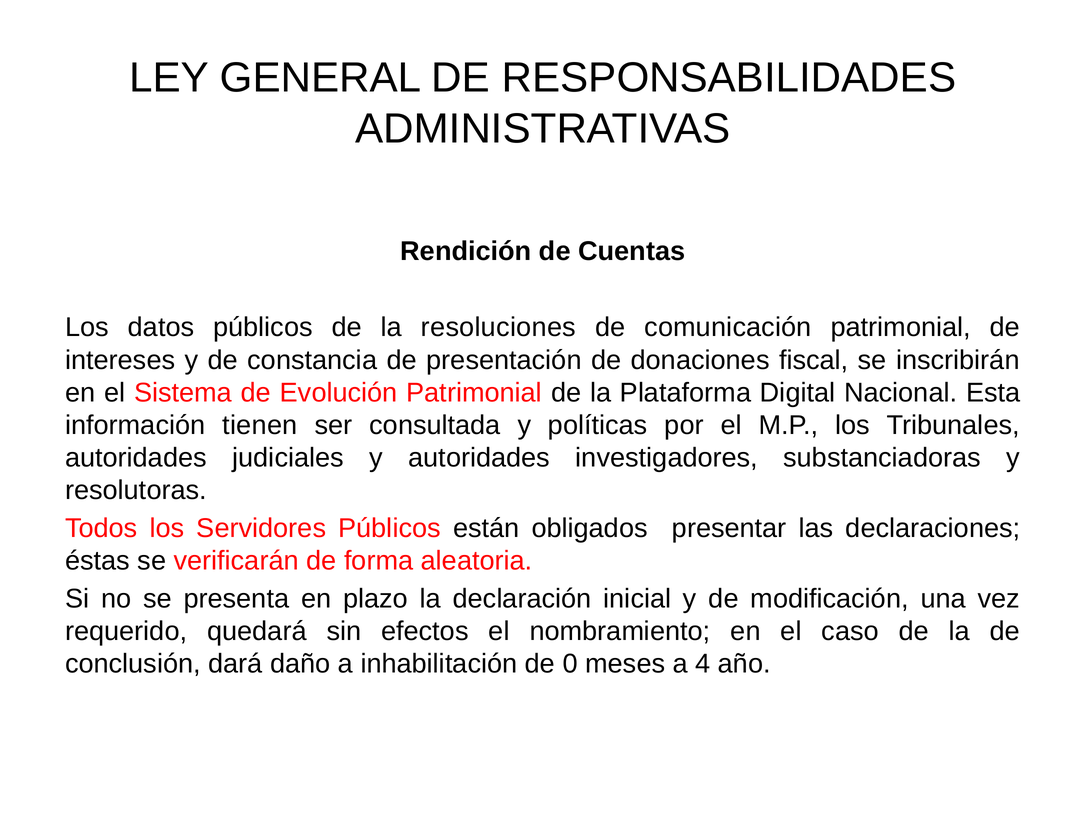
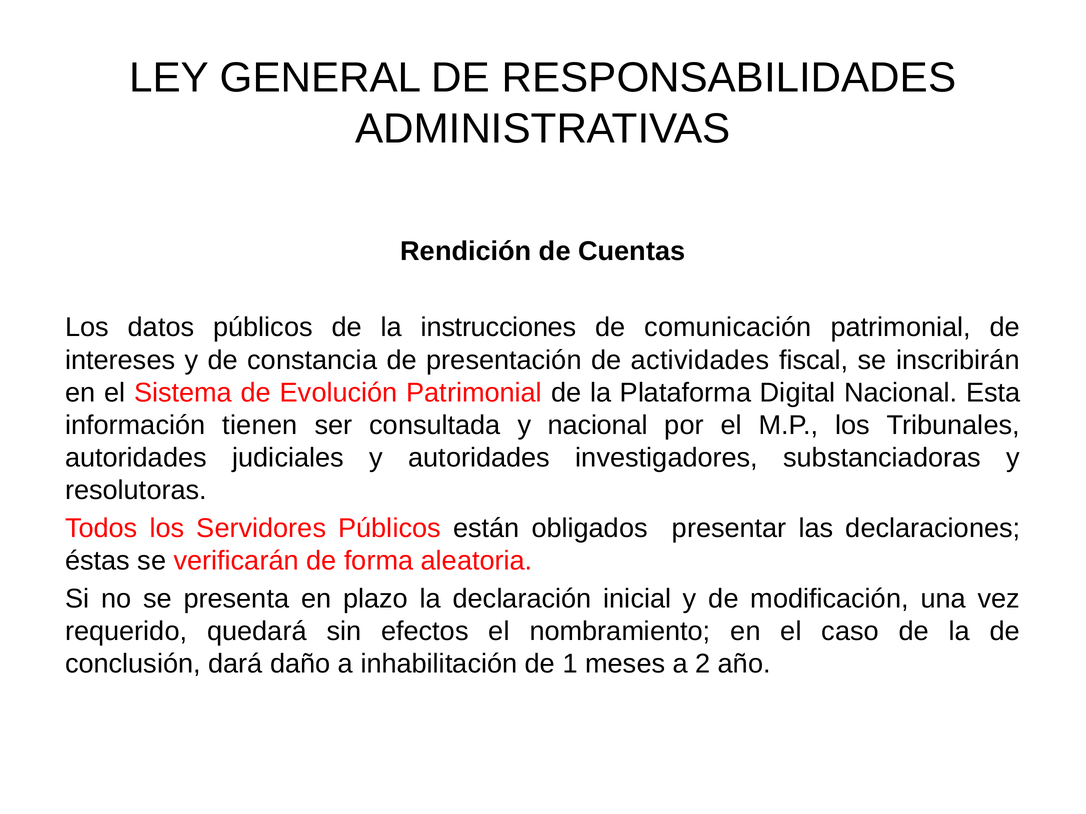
resoluciones: resoluciones -> instrucciones (499, 328)
donaciones: donaciones -> actividades (700, 360)
y políticas: políticas -> nacional (598, 425)
0: 0 -> 1 (570, 664)
4: 4 -> 2 (703, 664)
